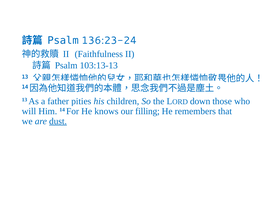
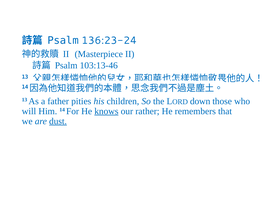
Faithfulness: Faithfulness -> Masterpiece (99, 54)
103:13-13: 103:13-13 -> 103:13-46 (99, 65)
knows underline: none -> present (106, 111)
filling: filling -> rather (147, 111)
